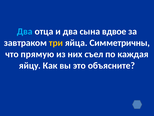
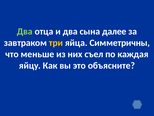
Два colour: light blue -> light green (25, 31)
вдвое: вдвое -> далее (114, 31)
прямую: прямую -> меньше (37, 54)
